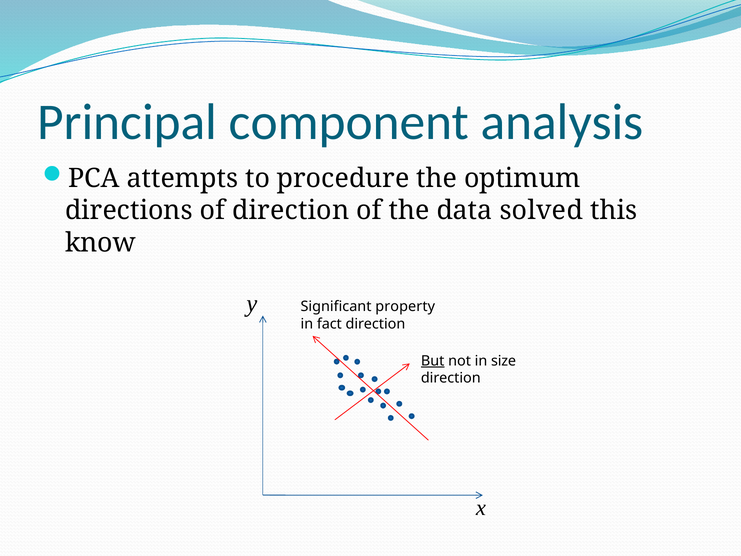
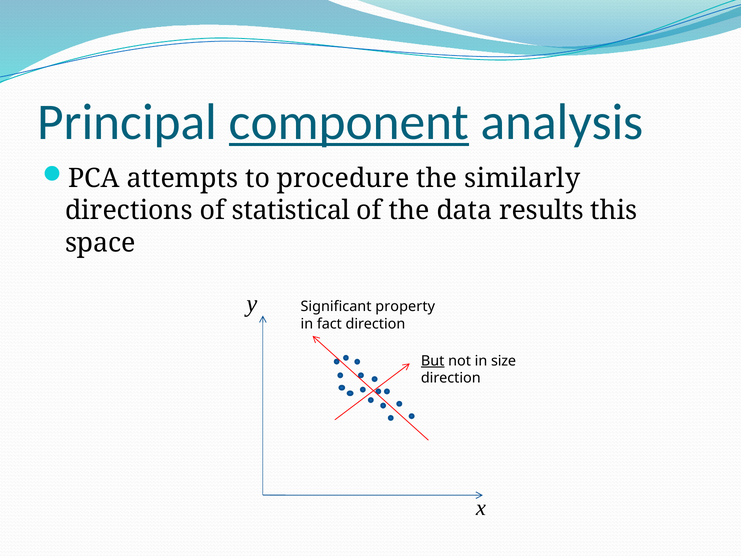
component underline: none -> present (349, 122)
optimum: optimum -> similarly (522, 178)
of direction: direction -> statistical (291, 211)
solved: solved -> results (542, 211)
know: know -> space (100, 243)
